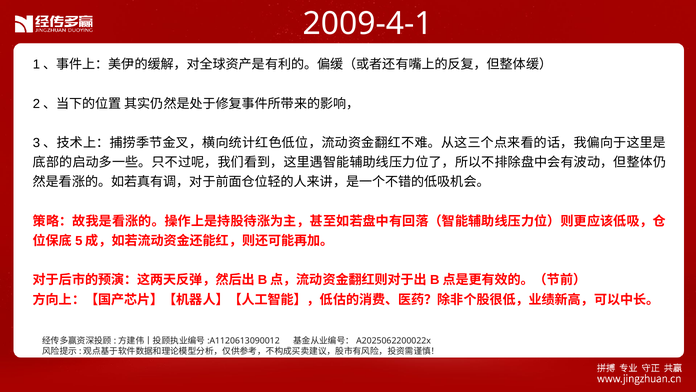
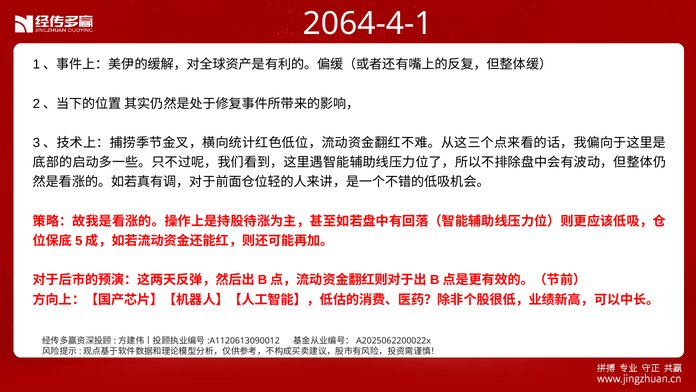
2009-4-1: 2009-4-1 -> 2064-4-1 (368, 24)
